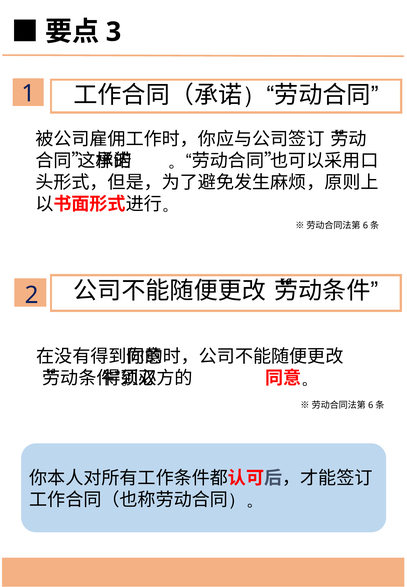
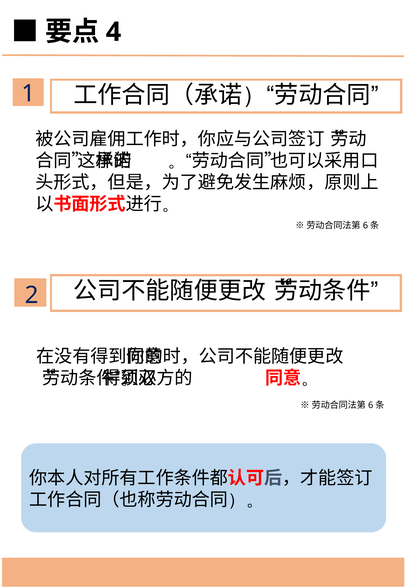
3: 3 -> 4 (114, 32)
